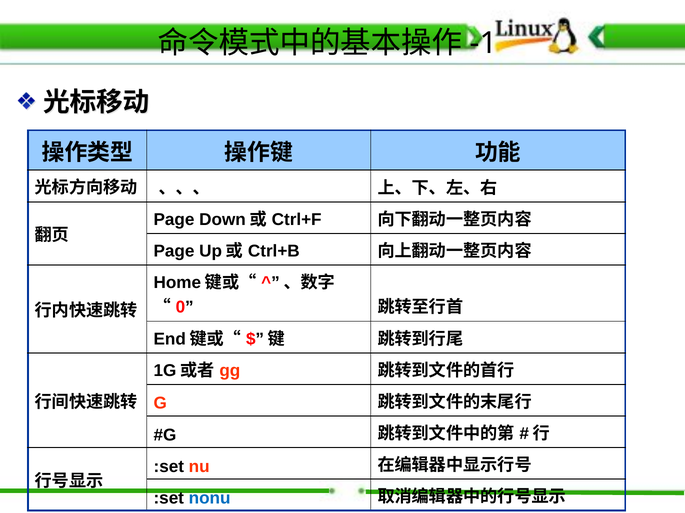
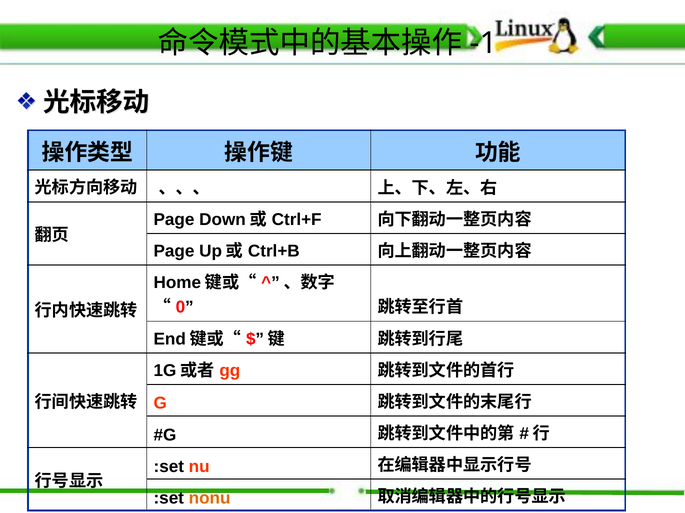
nonu colour: blue -> orange (210, 499)
